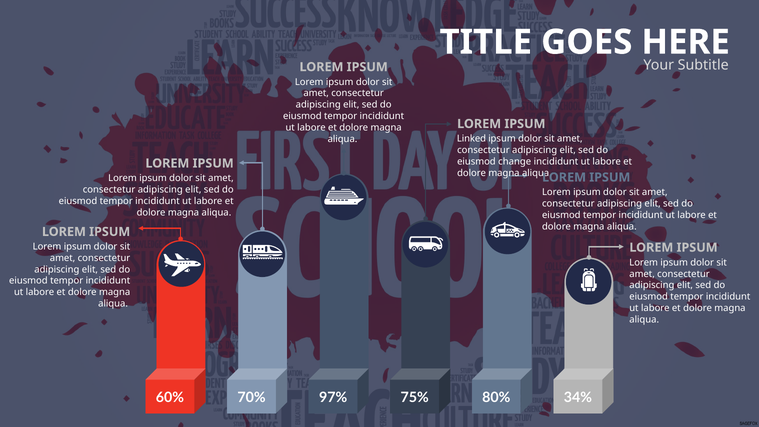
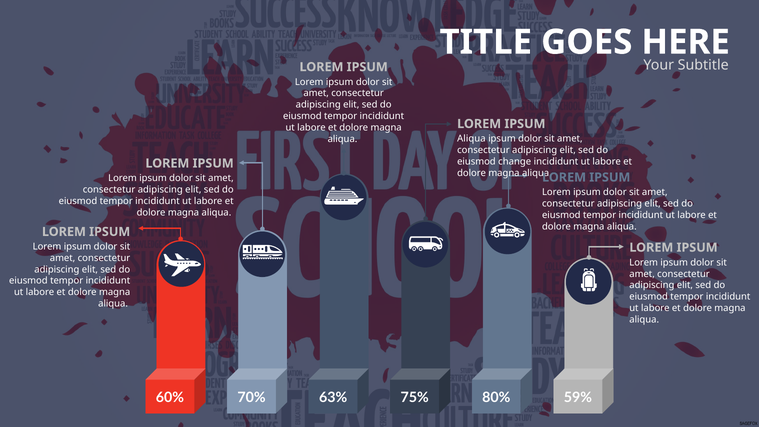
Linked: Linked -> Aliqua (471, 139)
97%: 97% -> 63% (333, 397)
34%: 34% -> 59% (578, 397)
